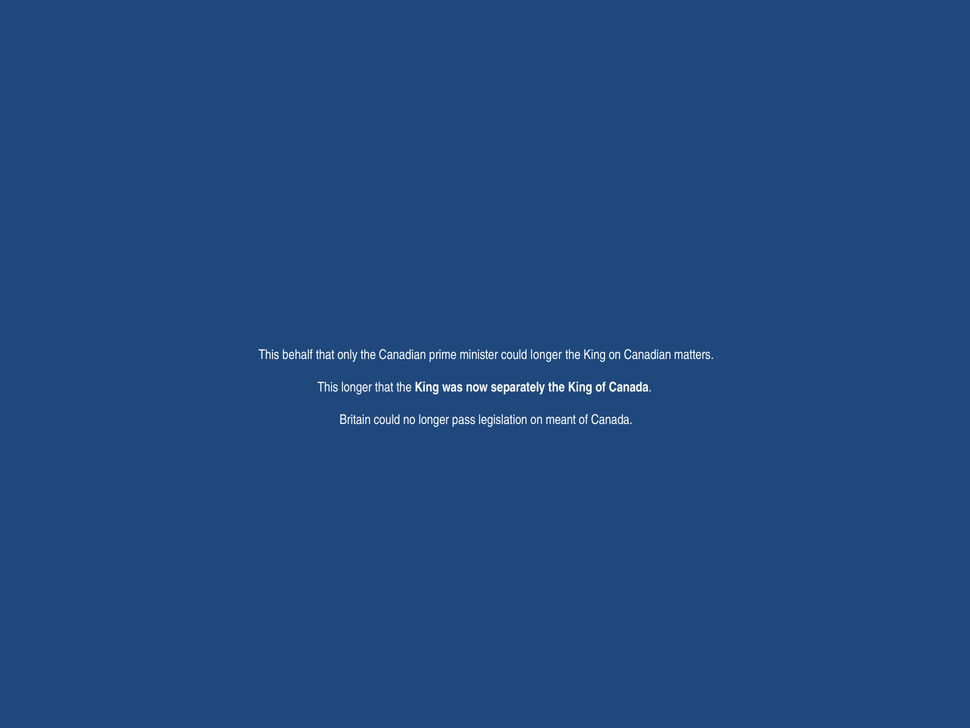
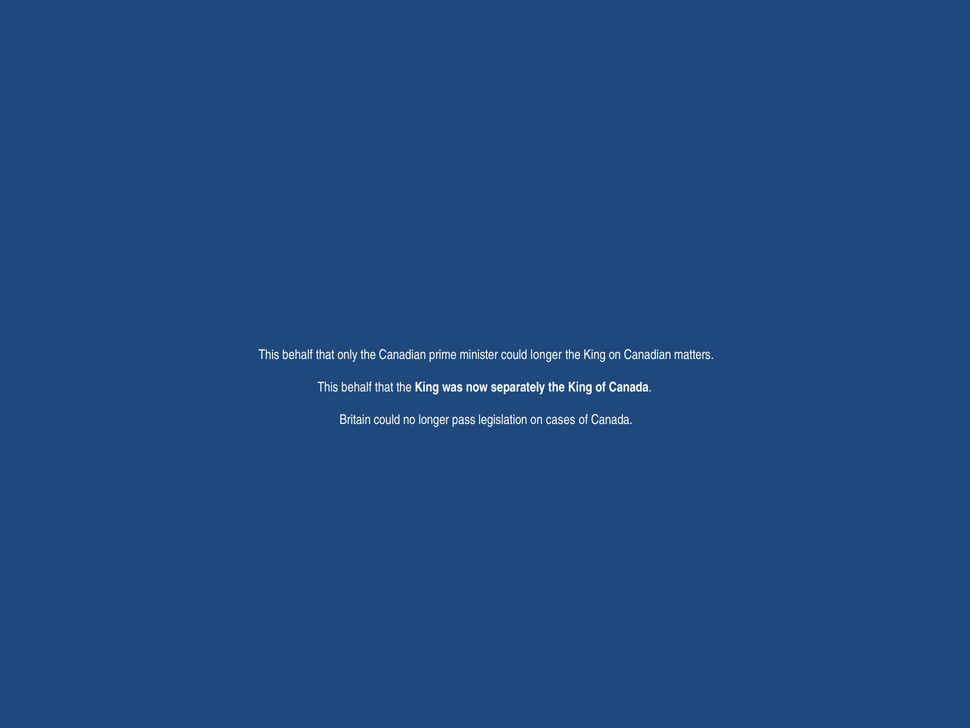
longer: longer -> behalf (357, 387)
meant: meant -> cases (561, 419)
